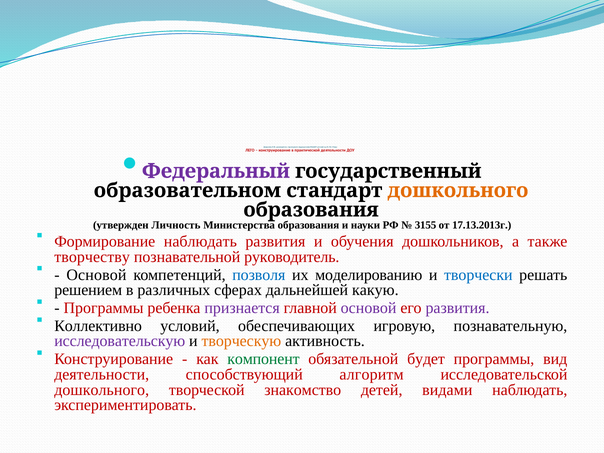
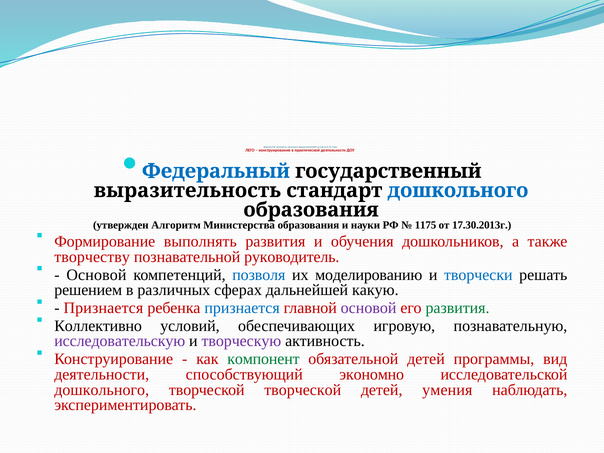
Федеральный colour: purple -> blue (216, 171)
образовательном: образовательном -> выразительность (187, 190)
дошкольного colour: orange -> blue (458, 190)
Личность: Личность -> Алгоритм (176, 225)
3155: 3155 -> 1175 (426, 225)
17.13.2013г: 17.13.2013г -> 17.30.2013г (482, 225)
Формирование наблюдать: наблюдать -> выполнять (200, 242)
Программы: Программы -> Признается (103, 308)
признается colour: purple -> blue (242, 308)
развития colour: purple -> green (458, 308)
творческую colour: orange -> purple (241, 341)
обязательной будет: будет -> детей (426, 359)
алгоритм: алгоритм -> экономно (372, 374)
творческой знакомство: знакомство -> творческой (303, 390)
видами: видами -> умения (447, 390)
